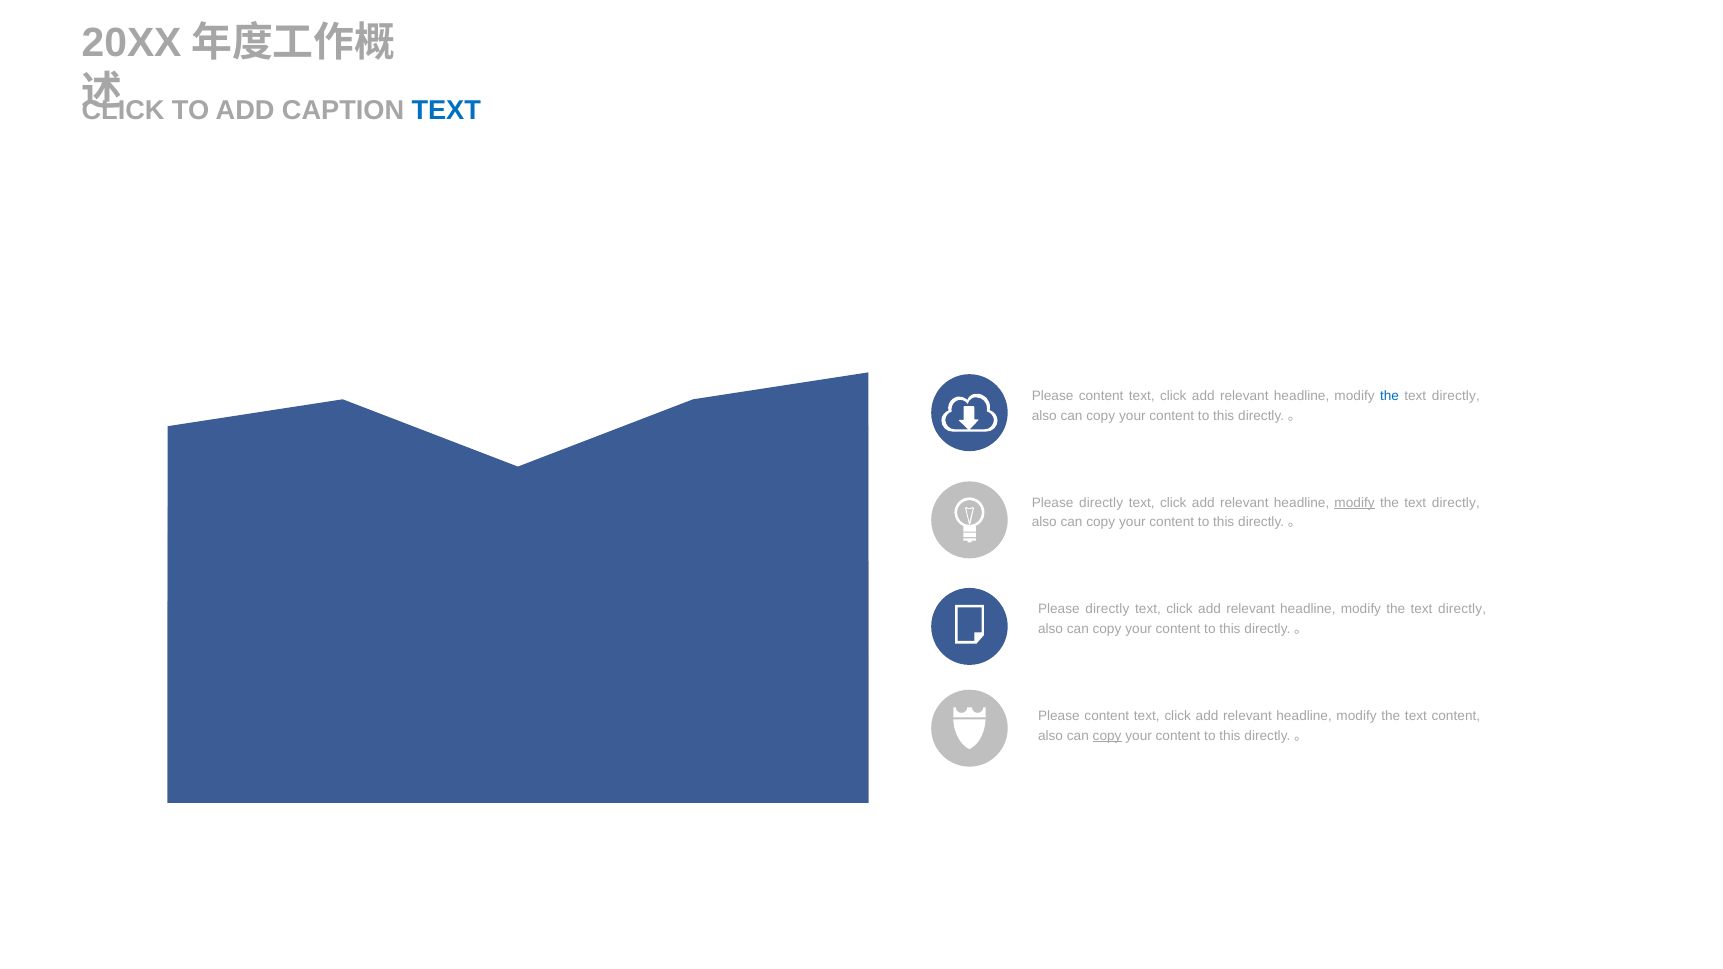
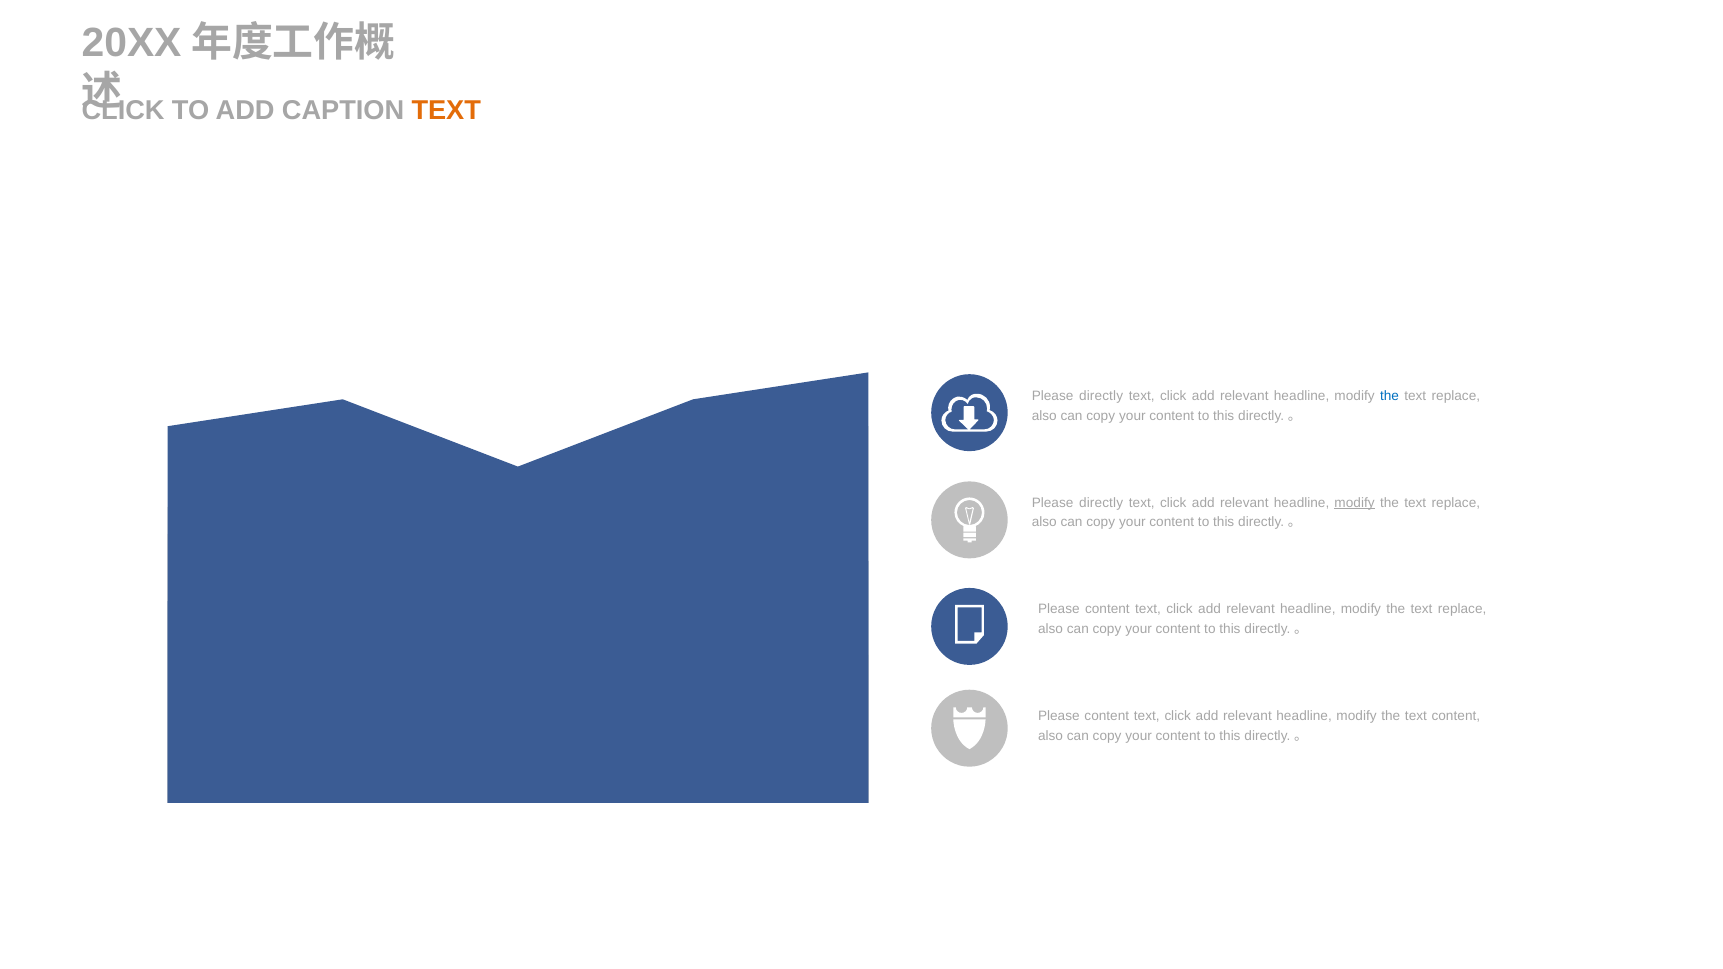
TEXT colour: blue -> orange (446, 111)
content: content -> directly (1101, 396)
directly: directly -> replace (1456, 396)
directly: directly -> replace (1456, 503)
directly: directly -> content (1107, 610)
directly: directly -> replace (1462, 610)
copy underline: present -> none (1107, 736)
